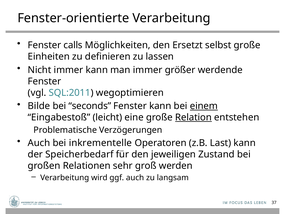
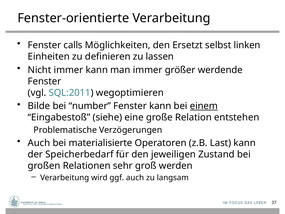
selbst große: große -> linken (247, 45)
seconds: seconds -> number (90, 106)
leicht: leicht -> siehe (107, 117)
Relation underline: present -> none (193, 117)
inkrementelle: inkrementelle -> materialisierte (100, 143)
